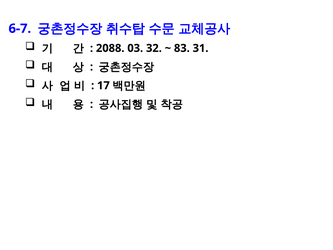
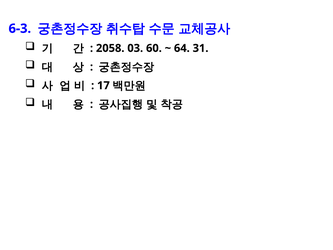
6-7: 6-7 -> 6-3 (20, 29)
2088: 2088 -> 2058 (110, 48)
32: 32 -> 60 (154, 48)
83: 83 -> 64 (182, 48)
